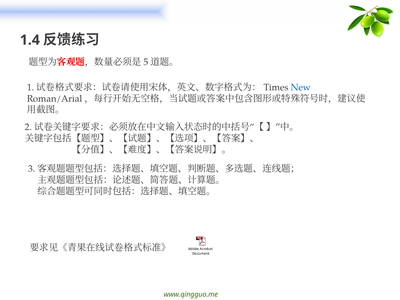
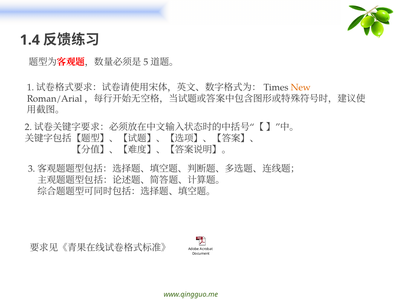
New colour: blue -> orange (301, 87)
